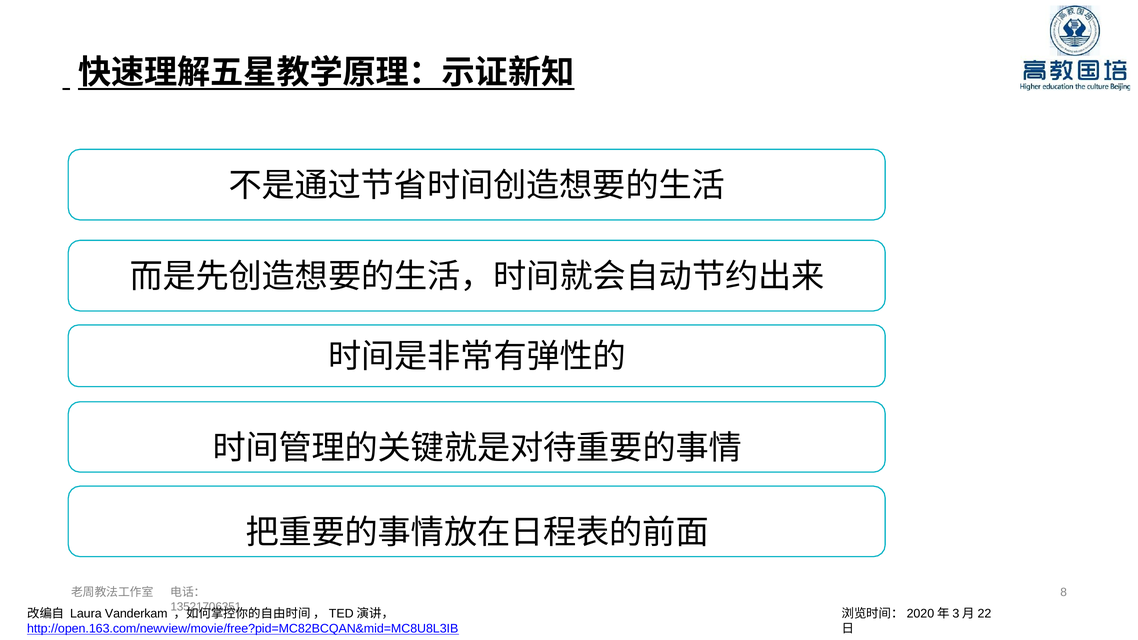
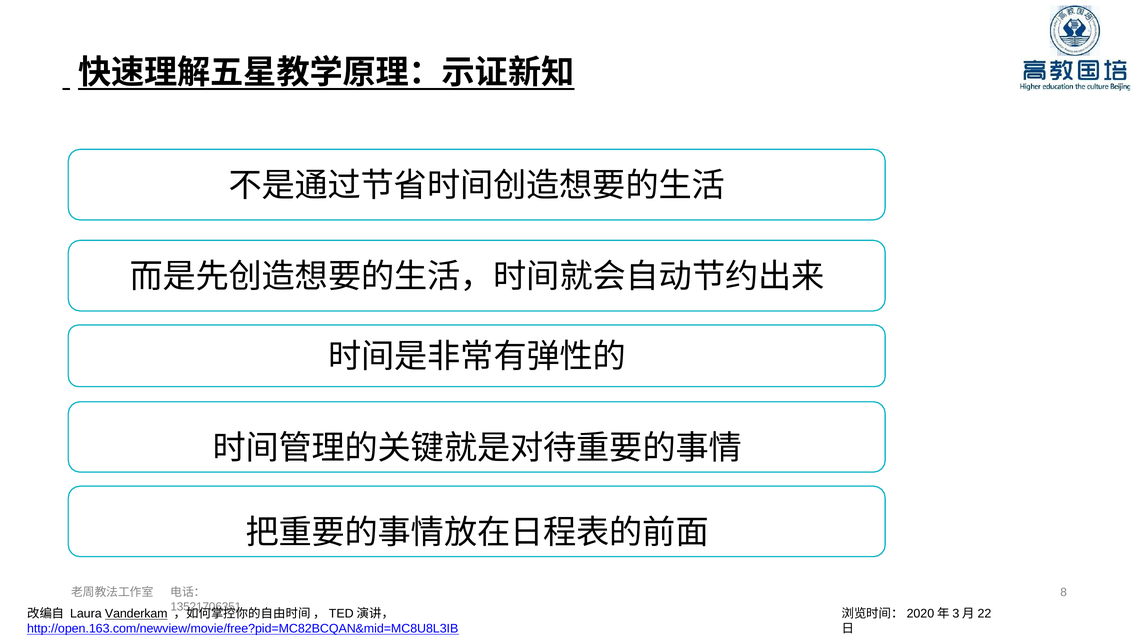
Vanderkam underline: none -> present (136, 614)
